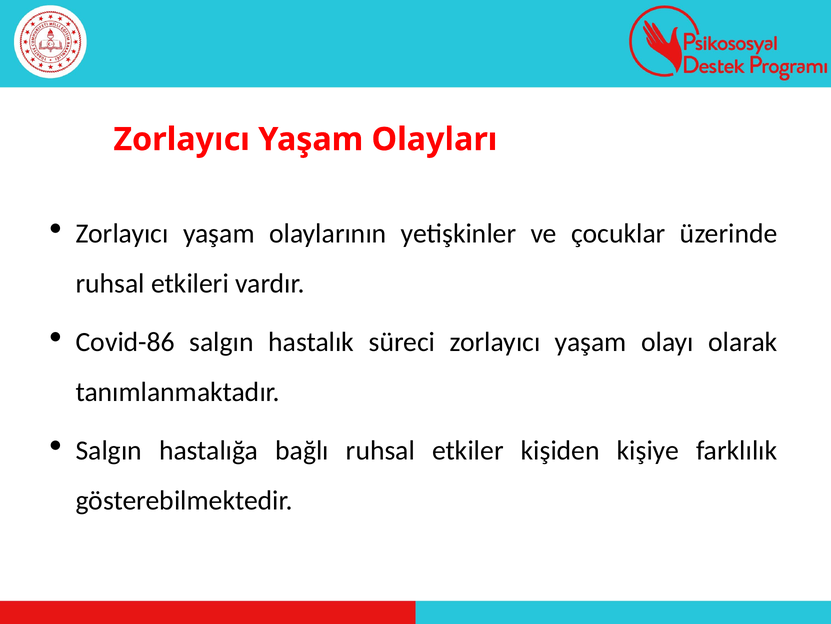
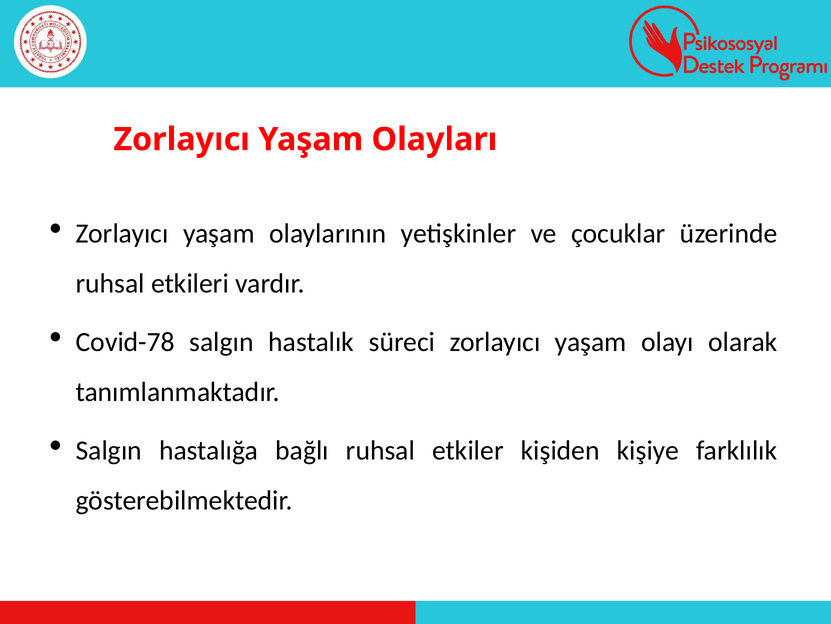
Covid-86: Covid-86 -> Covid-78 (125, 342)
